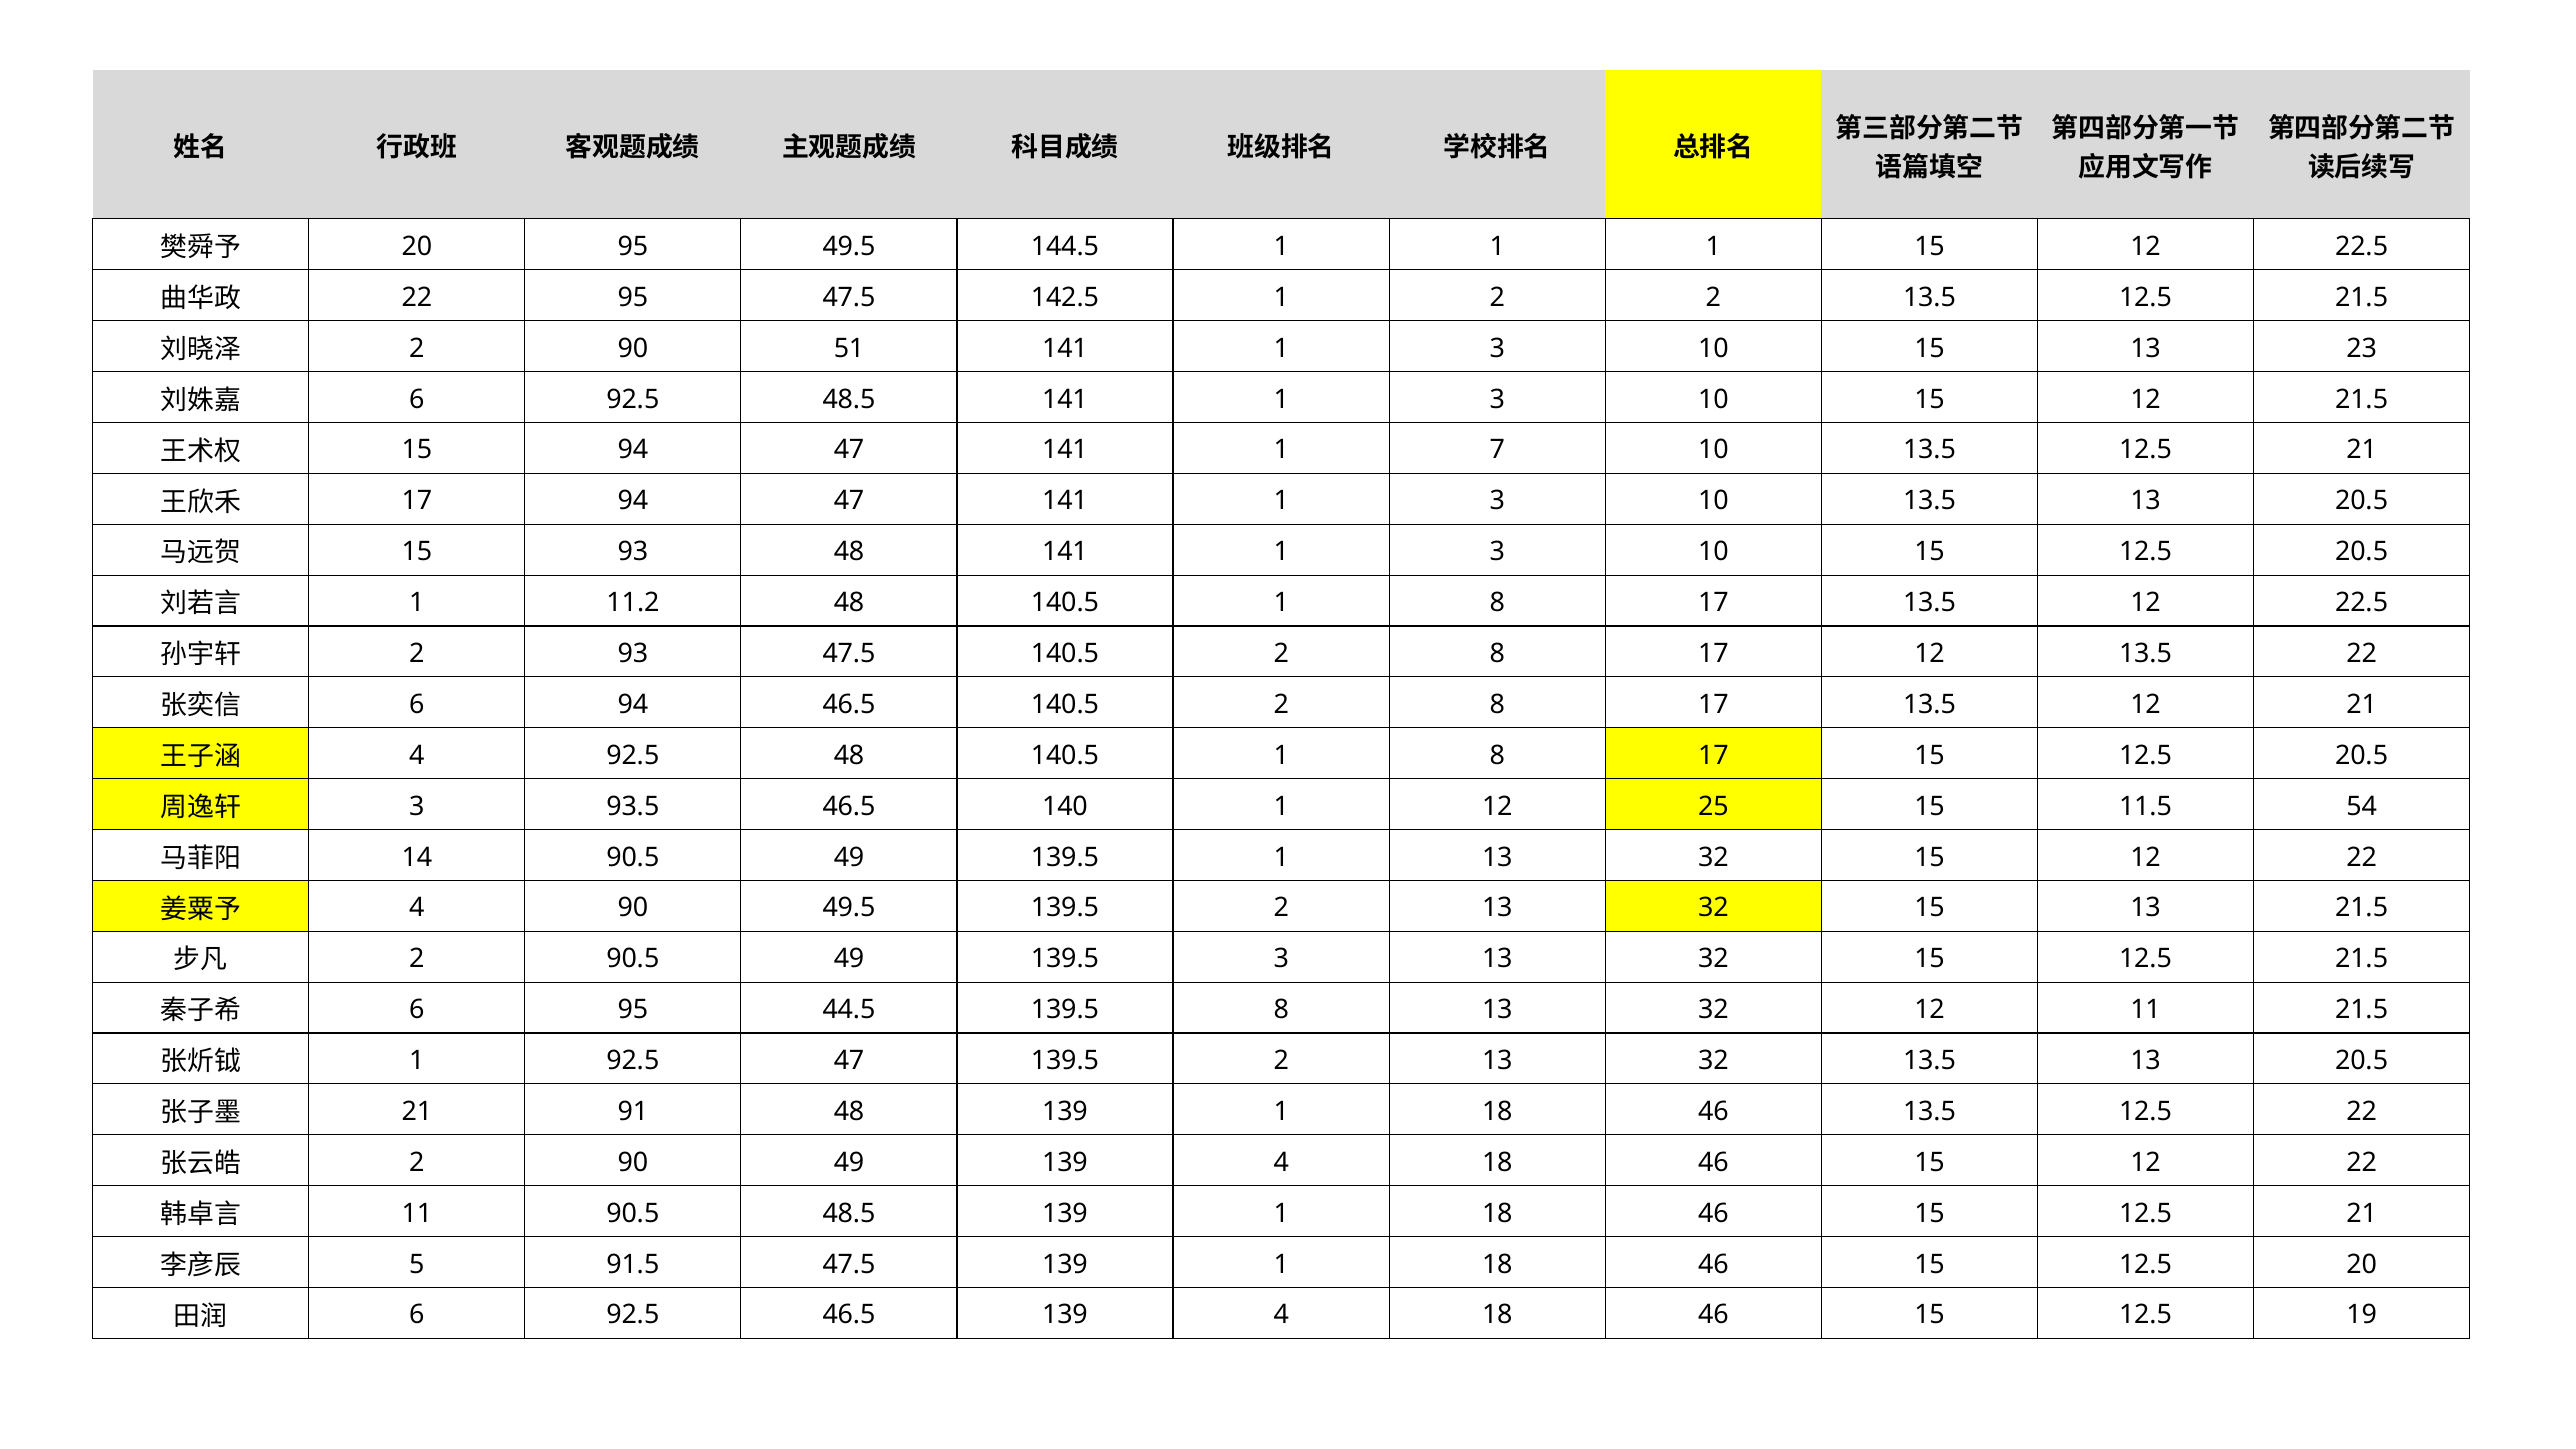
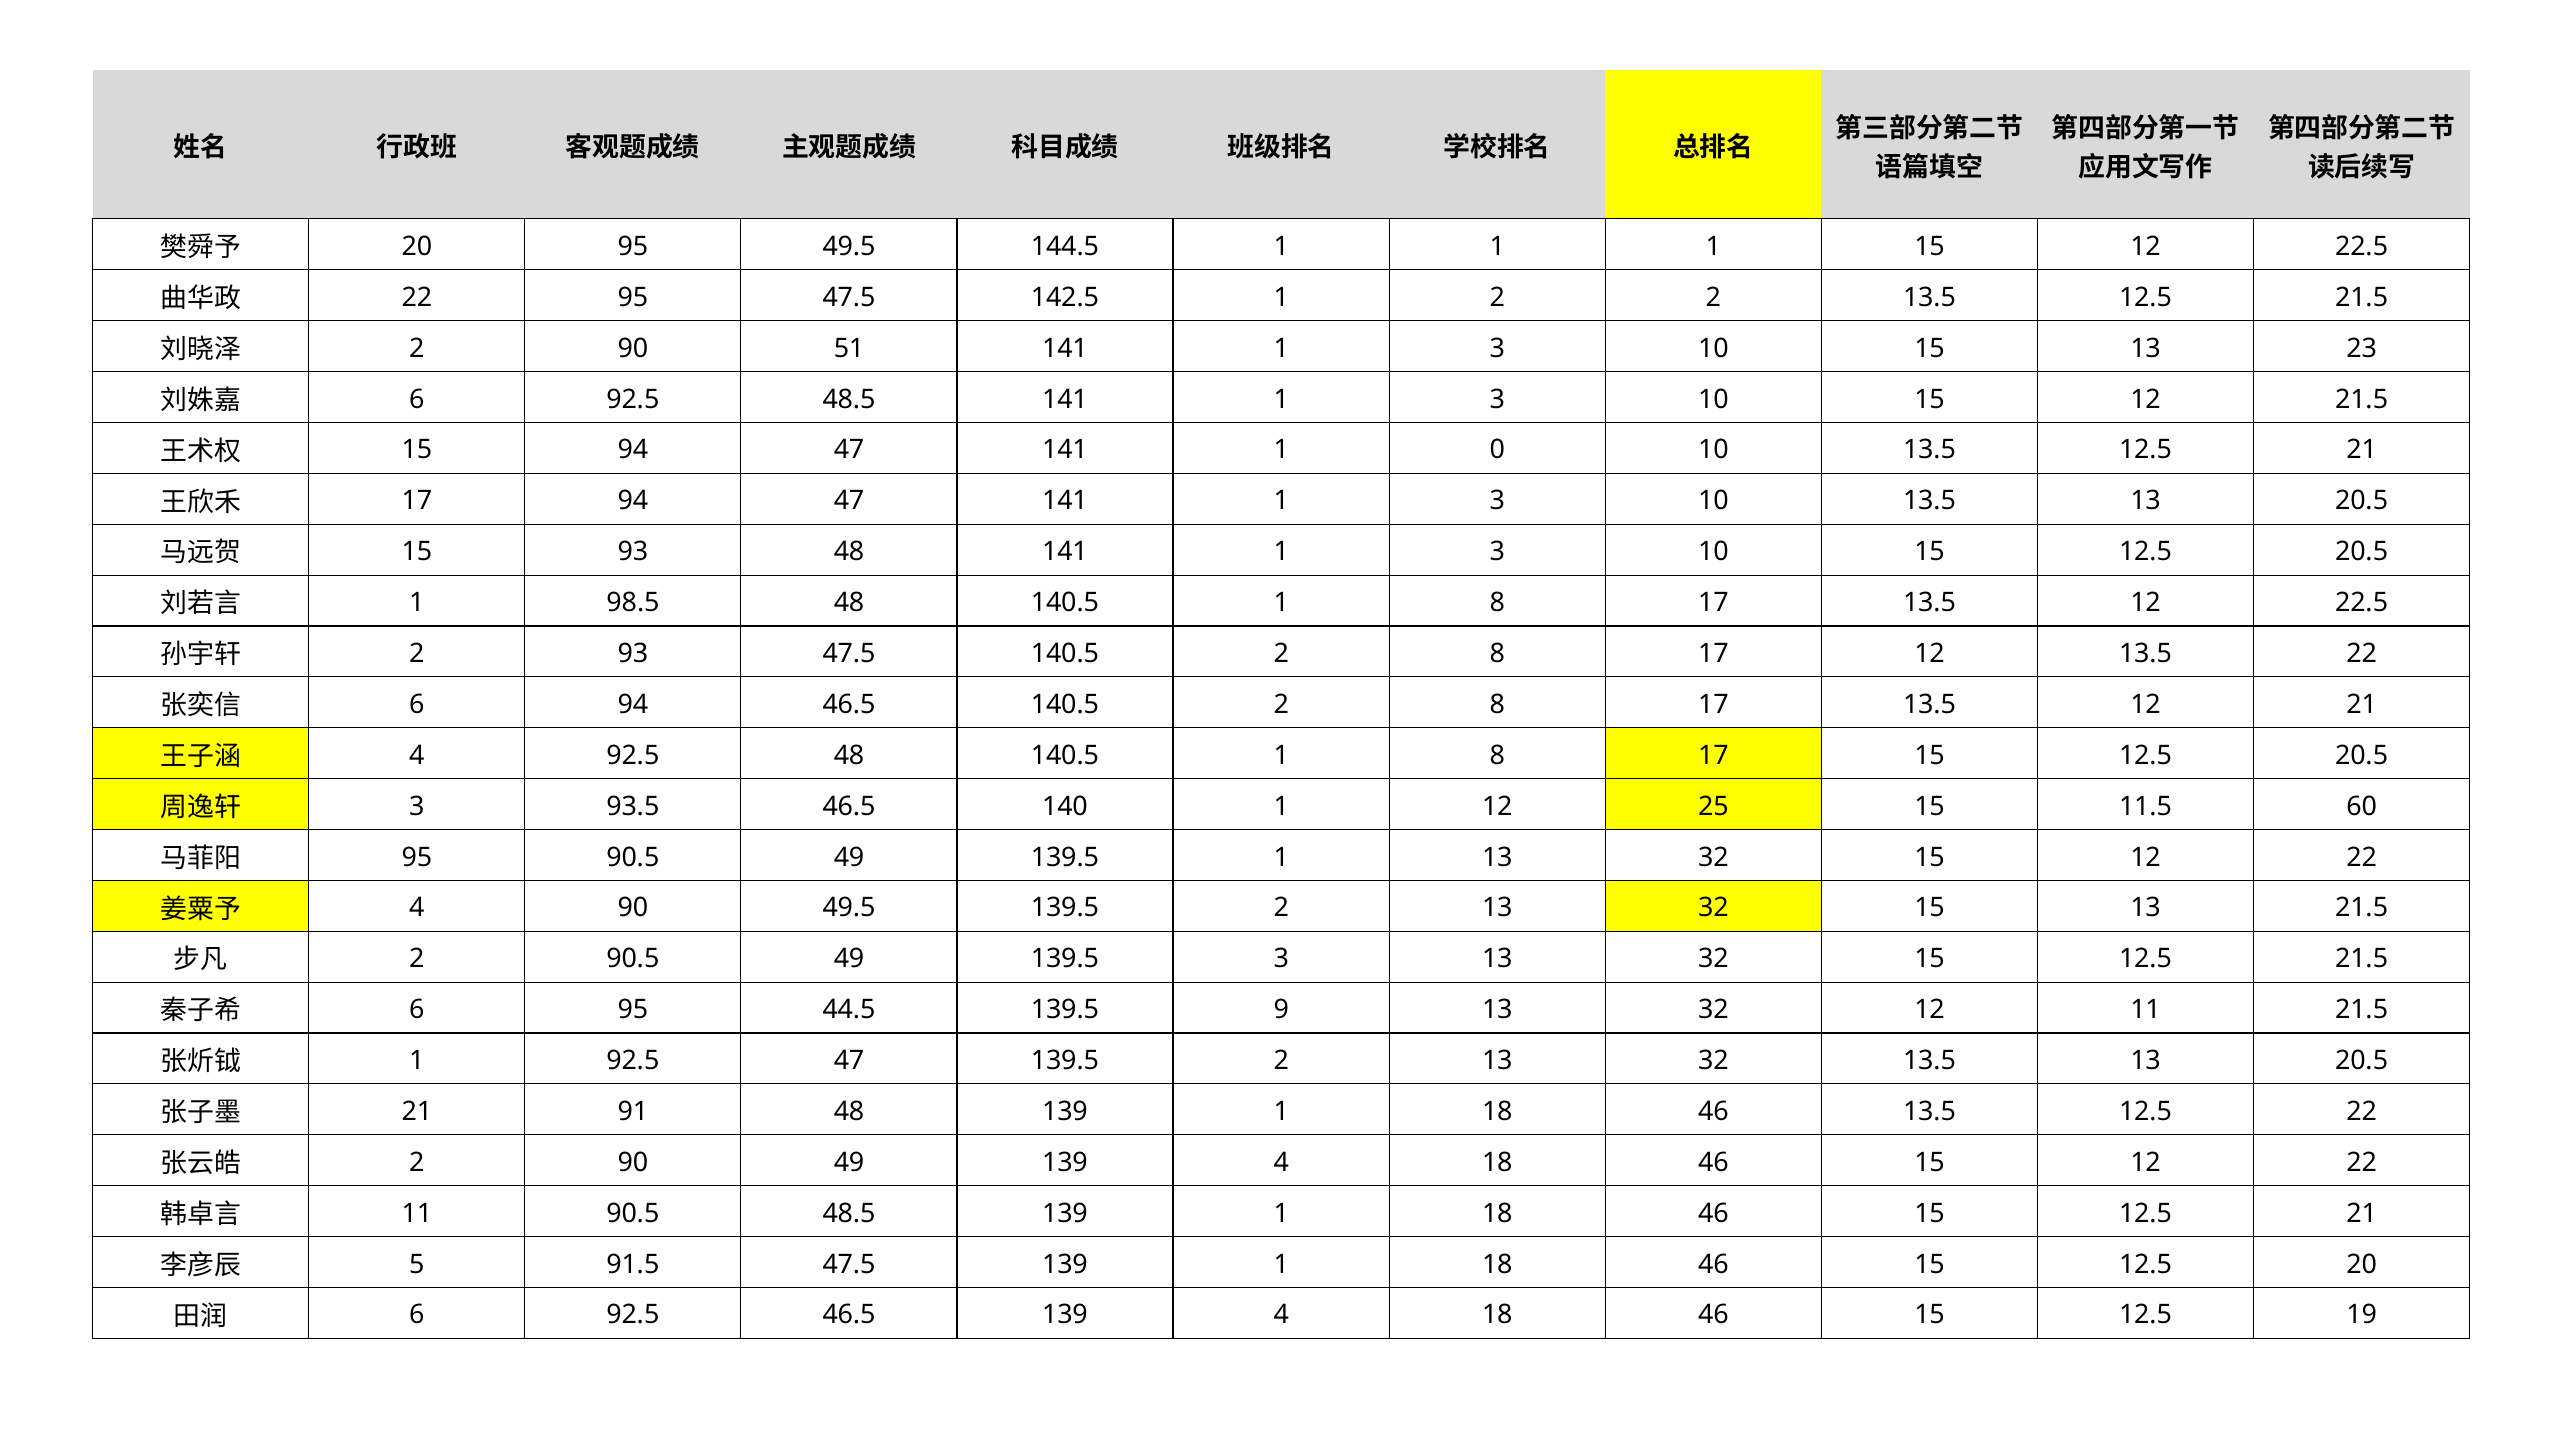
7: 7 -> 0 (1497, 450)
11.2: 11.2 -> 98.5 (633, 603)
54: 54 -> 60 (2362, 806)
14: 14 -> 95 (417, 857)
139.5 8: 8 -> 9 (1281, 1010)
